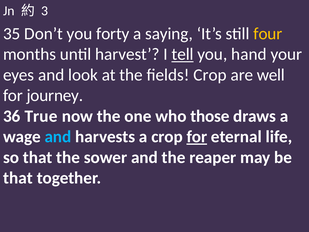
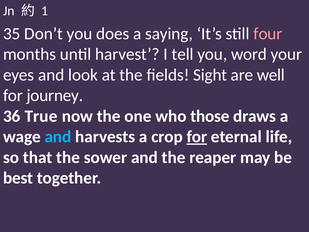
3: 3 -> 1 (45, 11)
forty: forty -> does (113, 34)
four colour: yellow -> pink (268, 34)
tell underline: present -> none (183, 54)
hand: hand -> word (249, 54)
fields Crop: Crop -> Sight (210, 75)
that: that -> best (18, 178)
